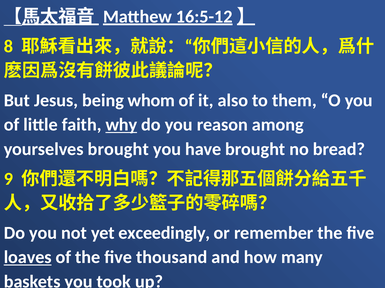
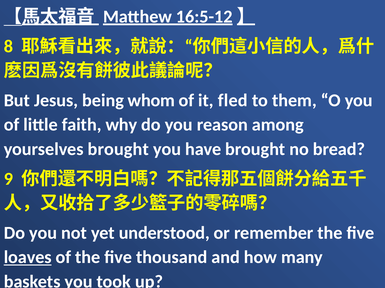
also: also -> fled (233, 101)
why underline: present -> none (121, 125)
exceedingly: exceedingly -> understood (164, 233)
